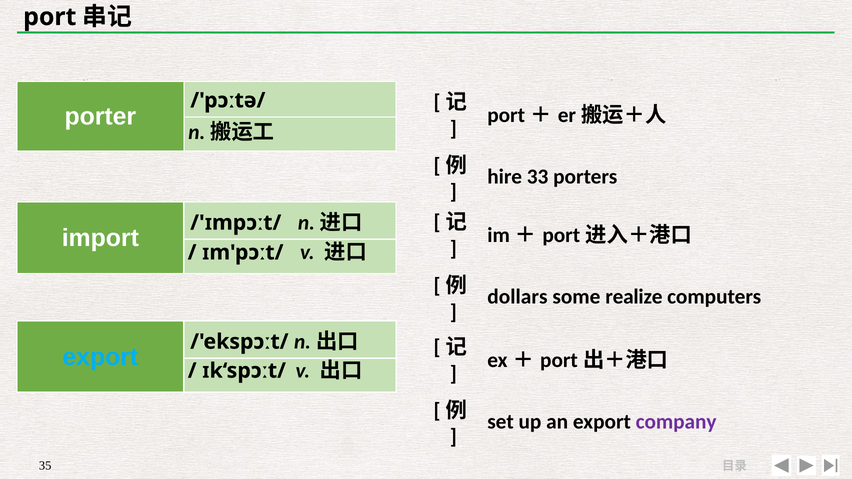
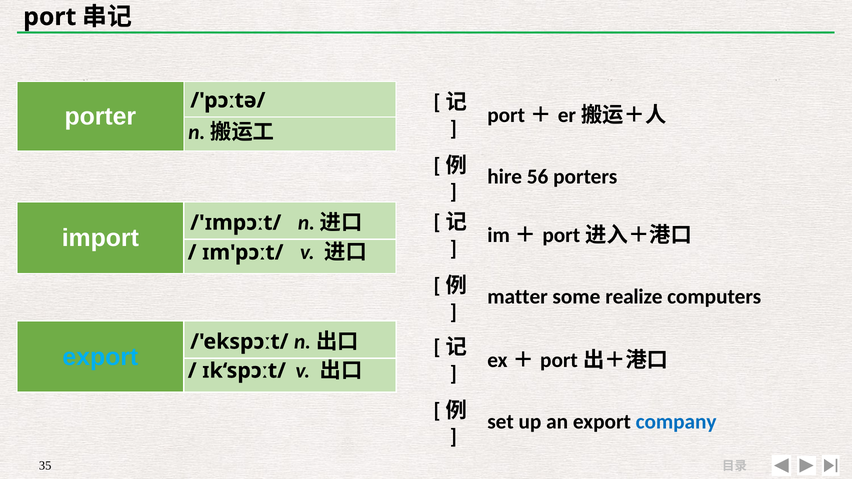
33: 33 -> 56 (538, 177)
dollars: dollars -> matter (518, 297)
company colour: purple -> blue (676, 422)
